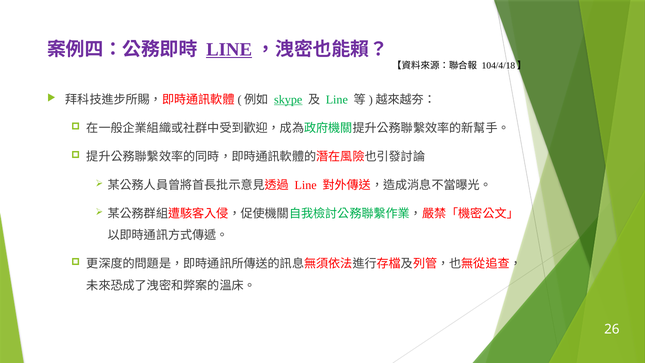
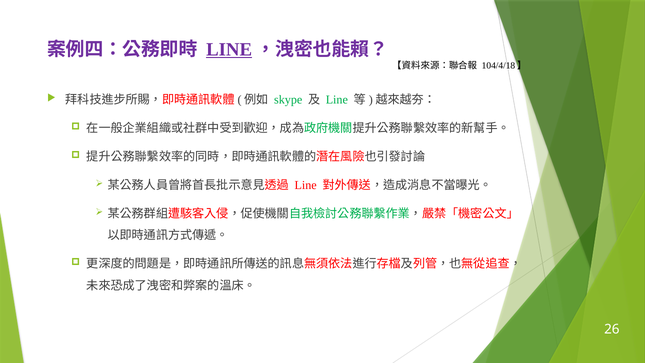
skype underline: present -> none (288, 100)
